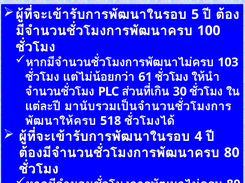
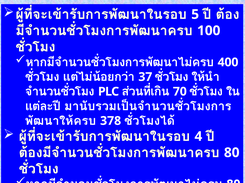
103: 103 -> 400 (228, 63)
61: 61 -> 37 (145, 77)
30: 30 -> 70 (180, 92)
518: 518 -> 378 (111, 121)
